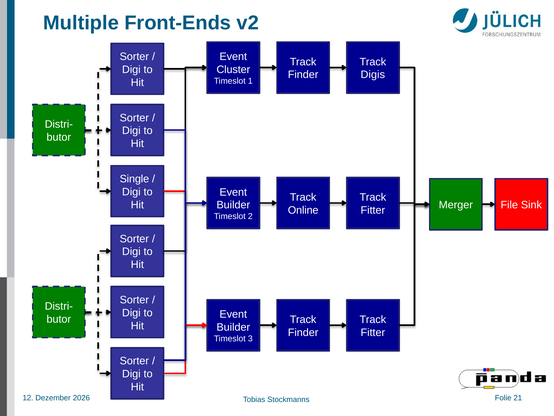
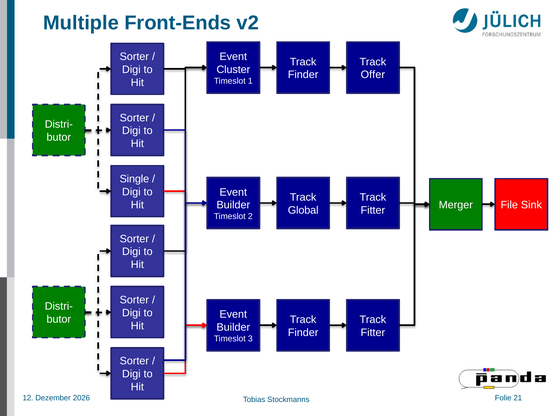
Digis: Digis -> Offer (373, 75)
Online: Online -> Global (303, 210)
